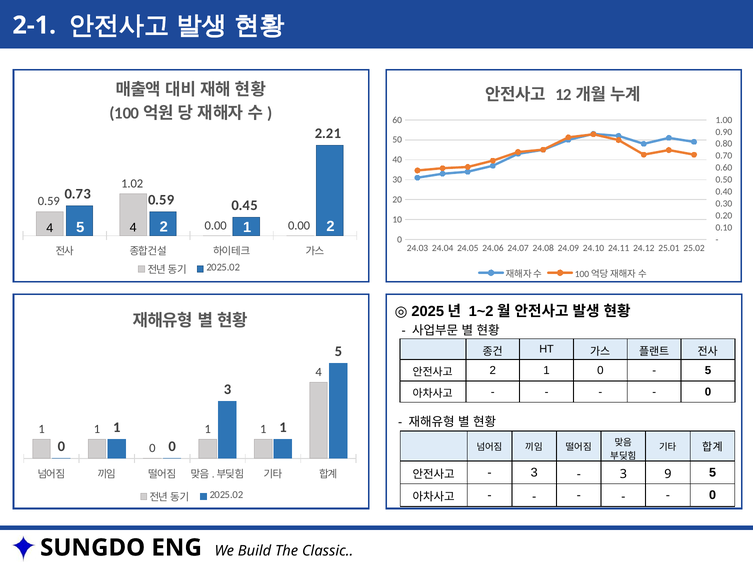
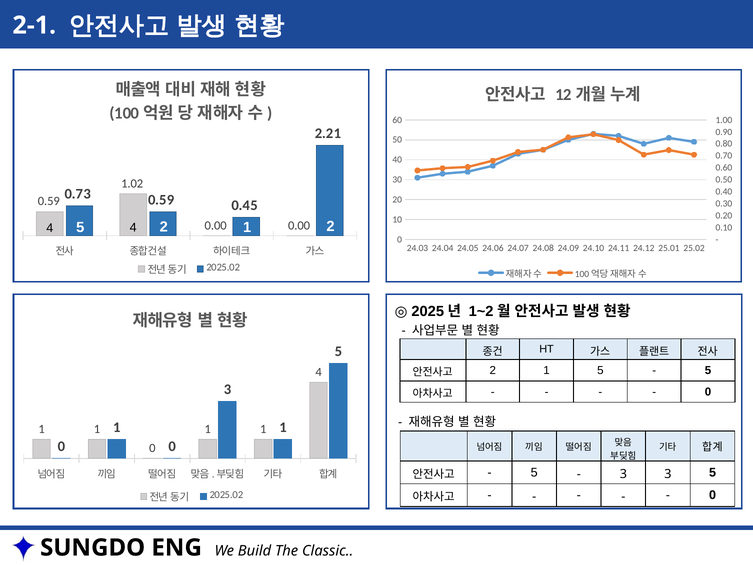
2 1 0: 0 -> 5 (600, 370)
3: 3 -> 5 (534, 472)
3 9: 9 -> 3 (668, 474)
